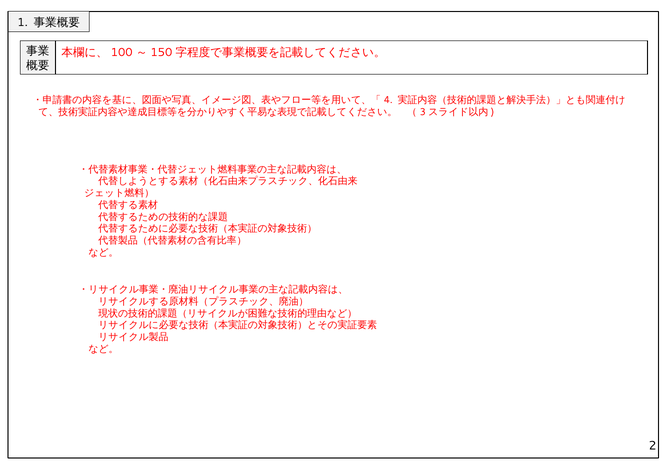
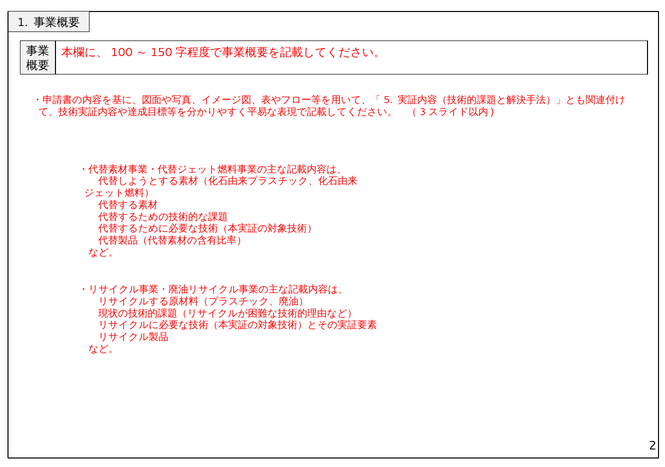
4: 4 -> 5 (388, 100)
